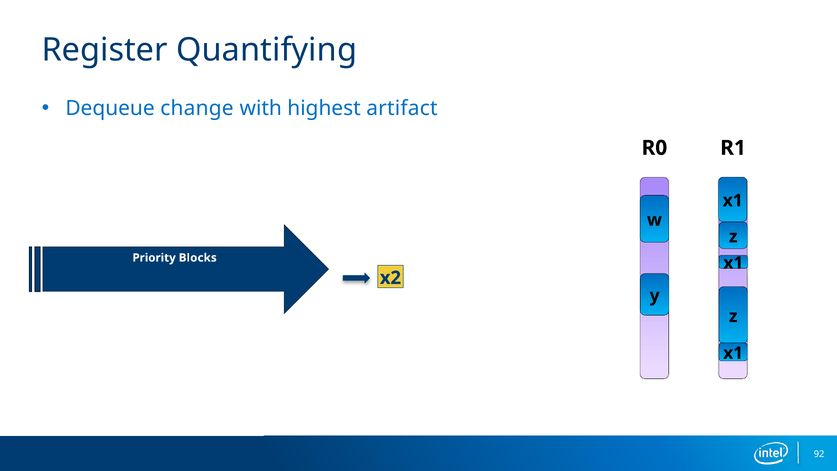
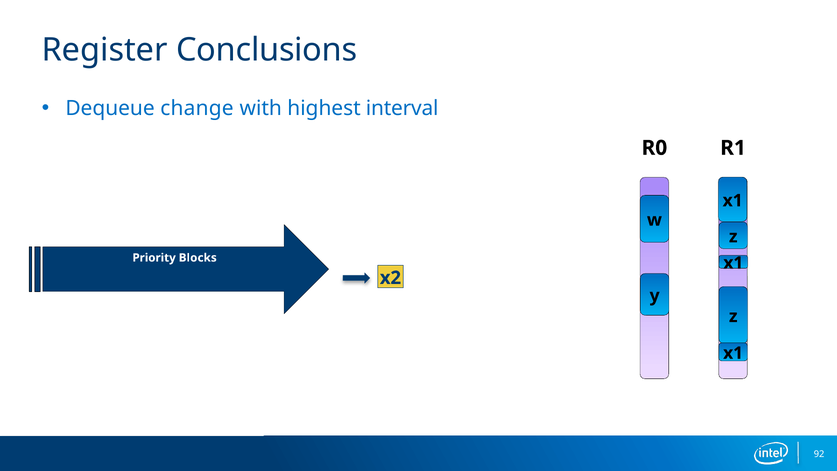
Quantifying: Quantifying -> Conclusions (267, 50)
artifact: artifact -> interval (402, 108)
